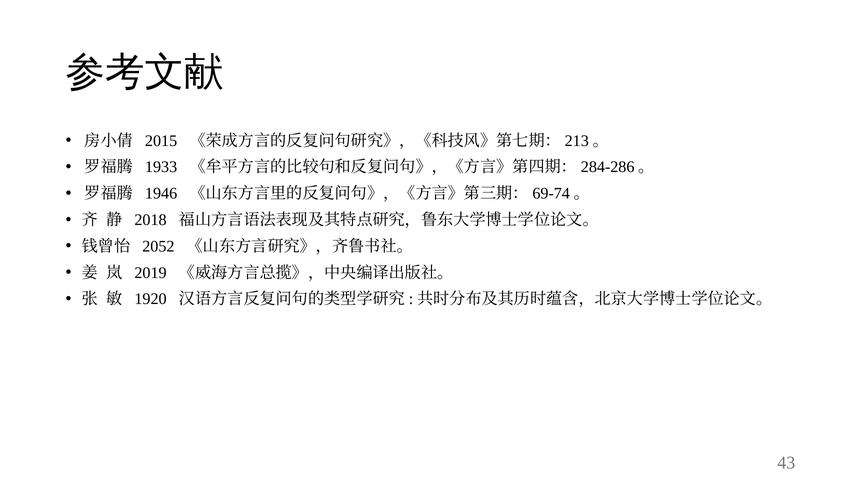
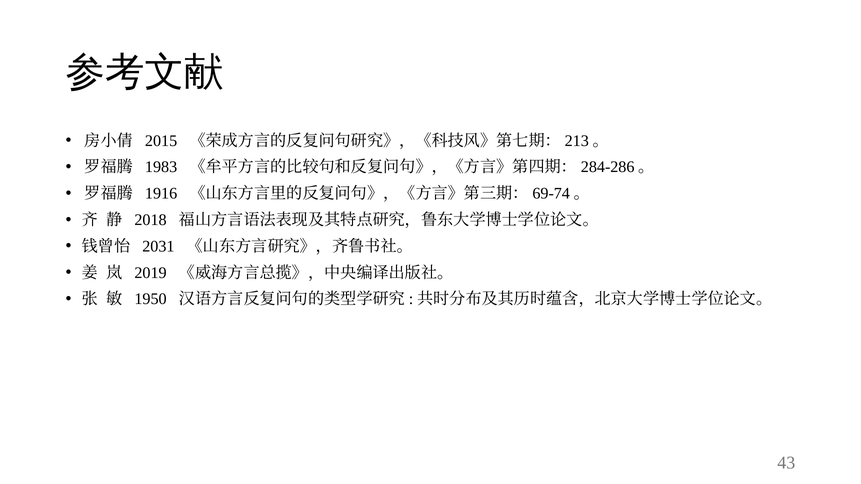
1933: 1933 -> 1983 (161, 167)
1946: 1946 -> 1916 (161, 194)
2052: 2052 -> 2031 (158, 246)
1920: 1920 -> 1950 (151, 299)
